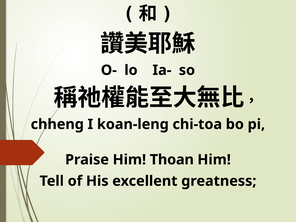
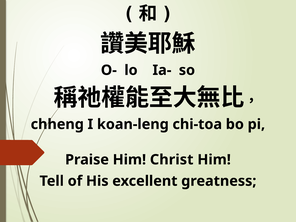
Thoan: Thoan -> Christ (172, 160)
